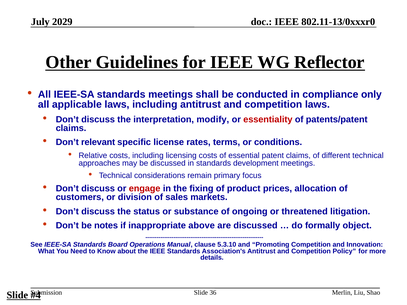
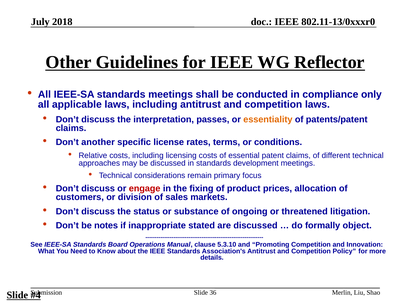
2029: 2029 -> 2018 (62, 22)
modify: modify -> passes (213, 120)
essentiality colour: red -> orange (268, 120)
relevant: relevant -> another (98, 142)
above: above -> stated (202, 226)
